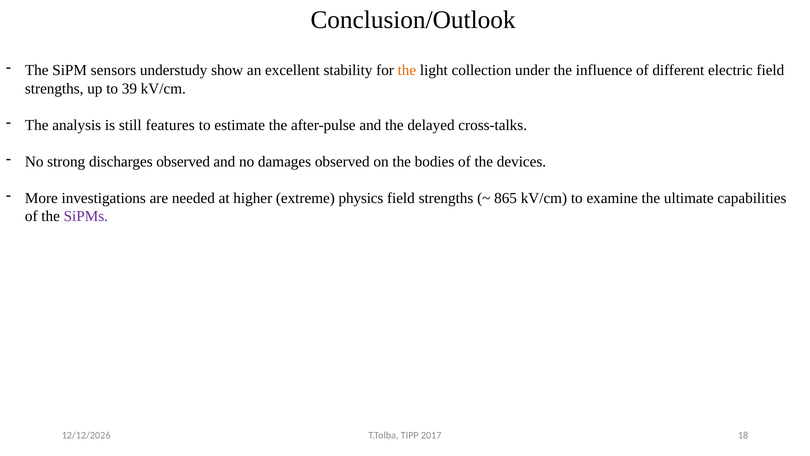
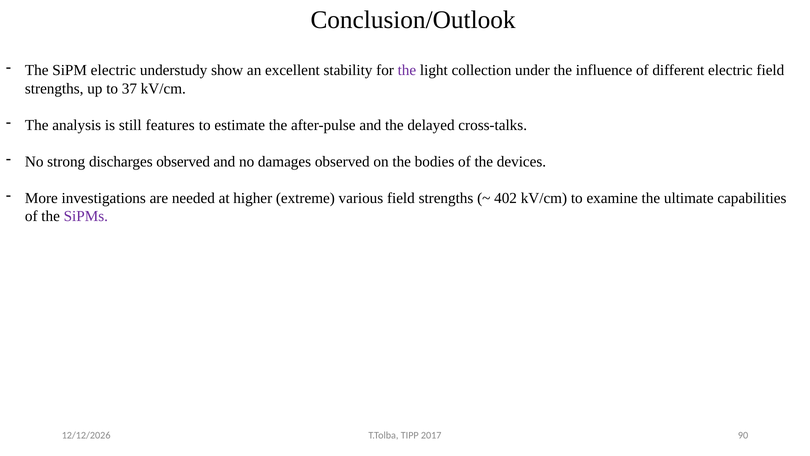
SiPM sensors: sensors -> electric (113, 70)
the colour: orange -> purple (407, 70)
39: 39 -> 37 (129, 88)
physics: physics -> various (361, 198)
865: 865 -> 402 (506, 198)
18: 18 -> 90 (743, 435)
